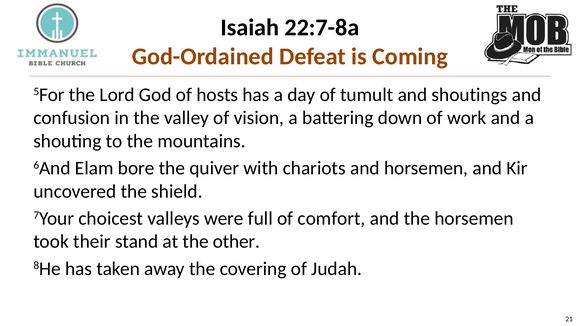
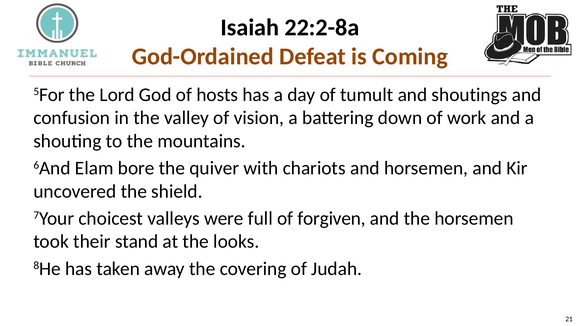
22:7-8a: 22:7-8a -> 22:2-8a (322, 27)
comfort: comfort -> forgiven (332, 219)
other: other -> looks (236, 242)
